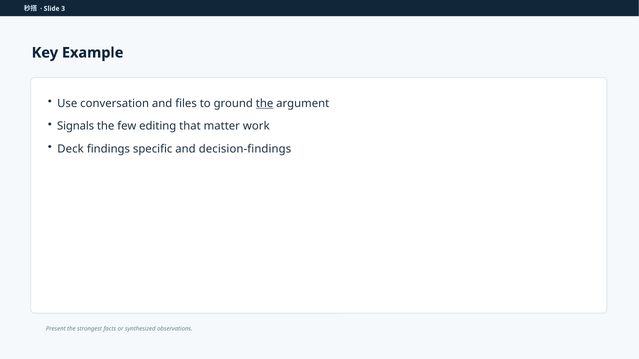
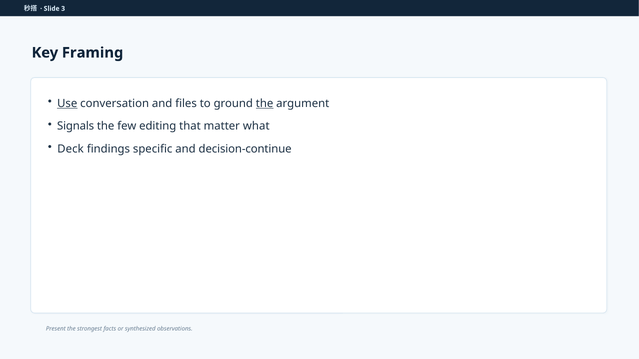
Example: Example -> Framing (93, 53)
Use underline: none -> present (67, 103)
work: work -> what (256, 126)
decision-findings: decision-findings -> decision-continue (245, 149)
